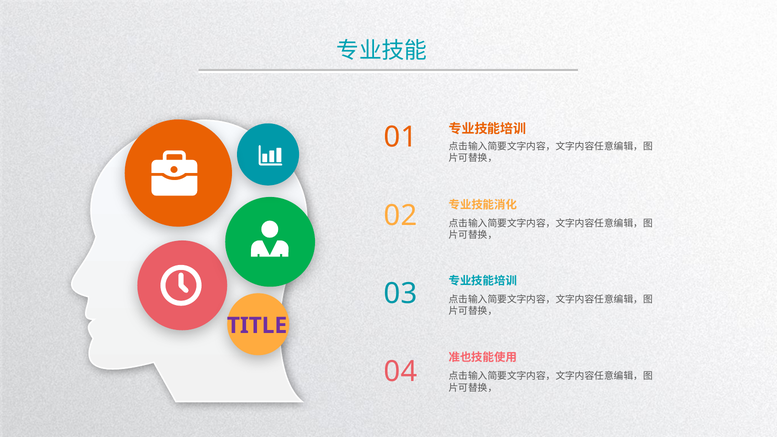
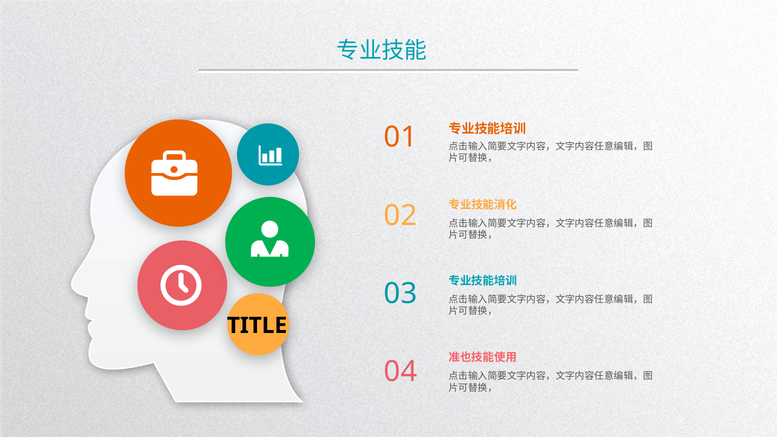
TITLE colour: purple -> black (257, 326)
